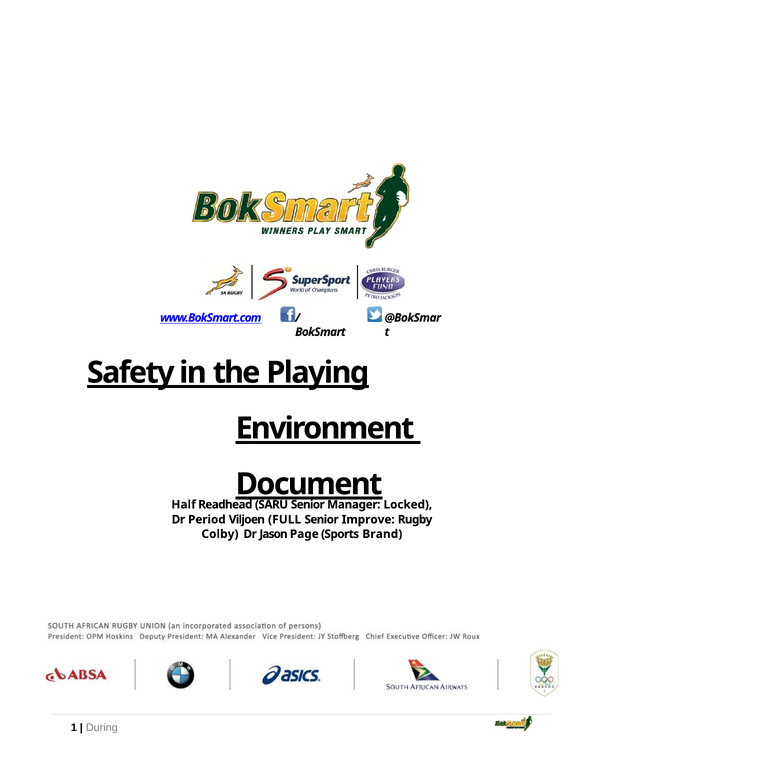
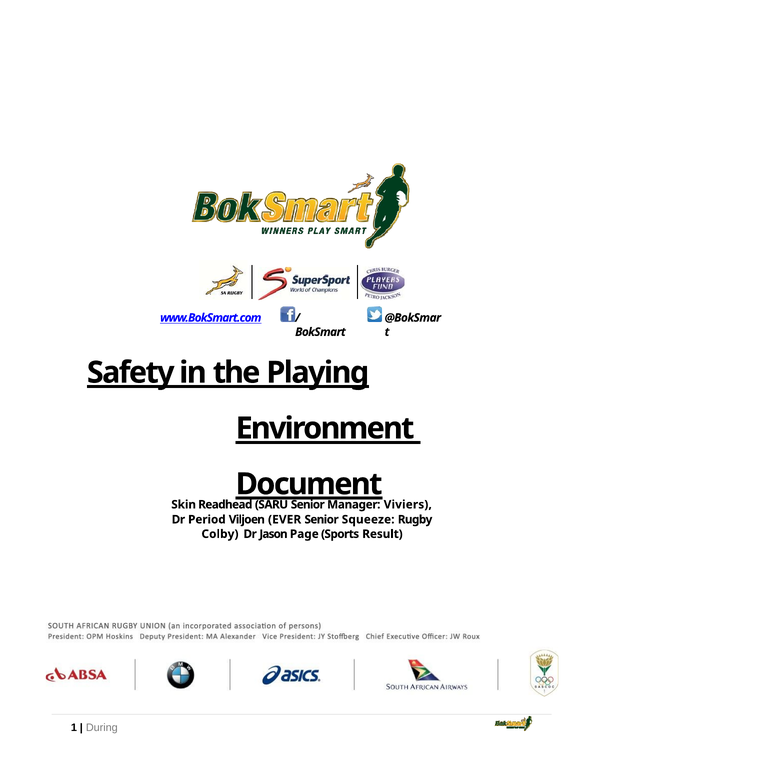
Half: Half -> Skin (184, 505)
Locked: Locked -> Viviers (408, 505)
FULL: FULL -> EVER (285, 520)
Improve: Improve -> Squeeze (368, 520)
Brand: Brand -> Result (382, 534)
